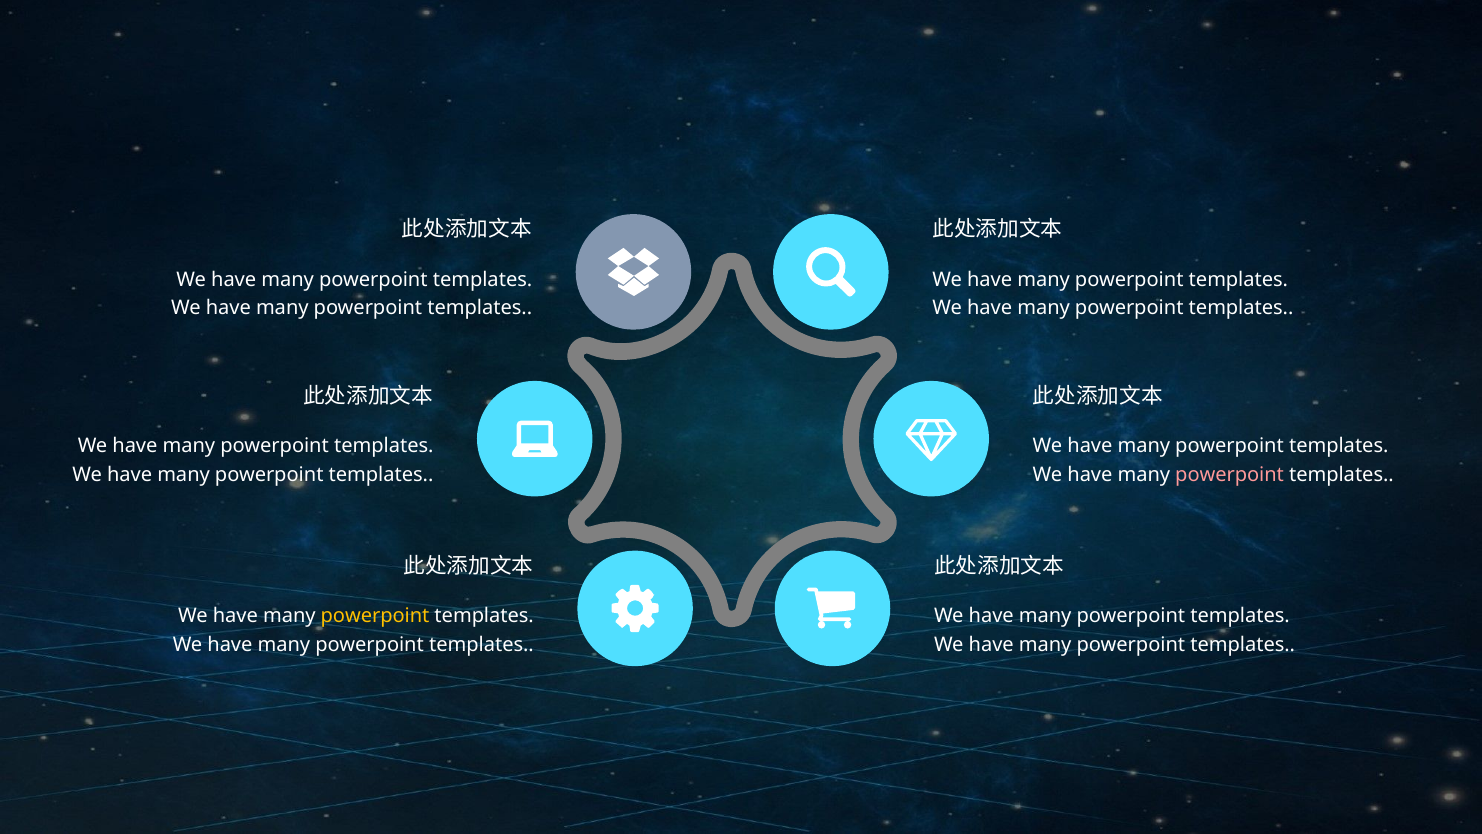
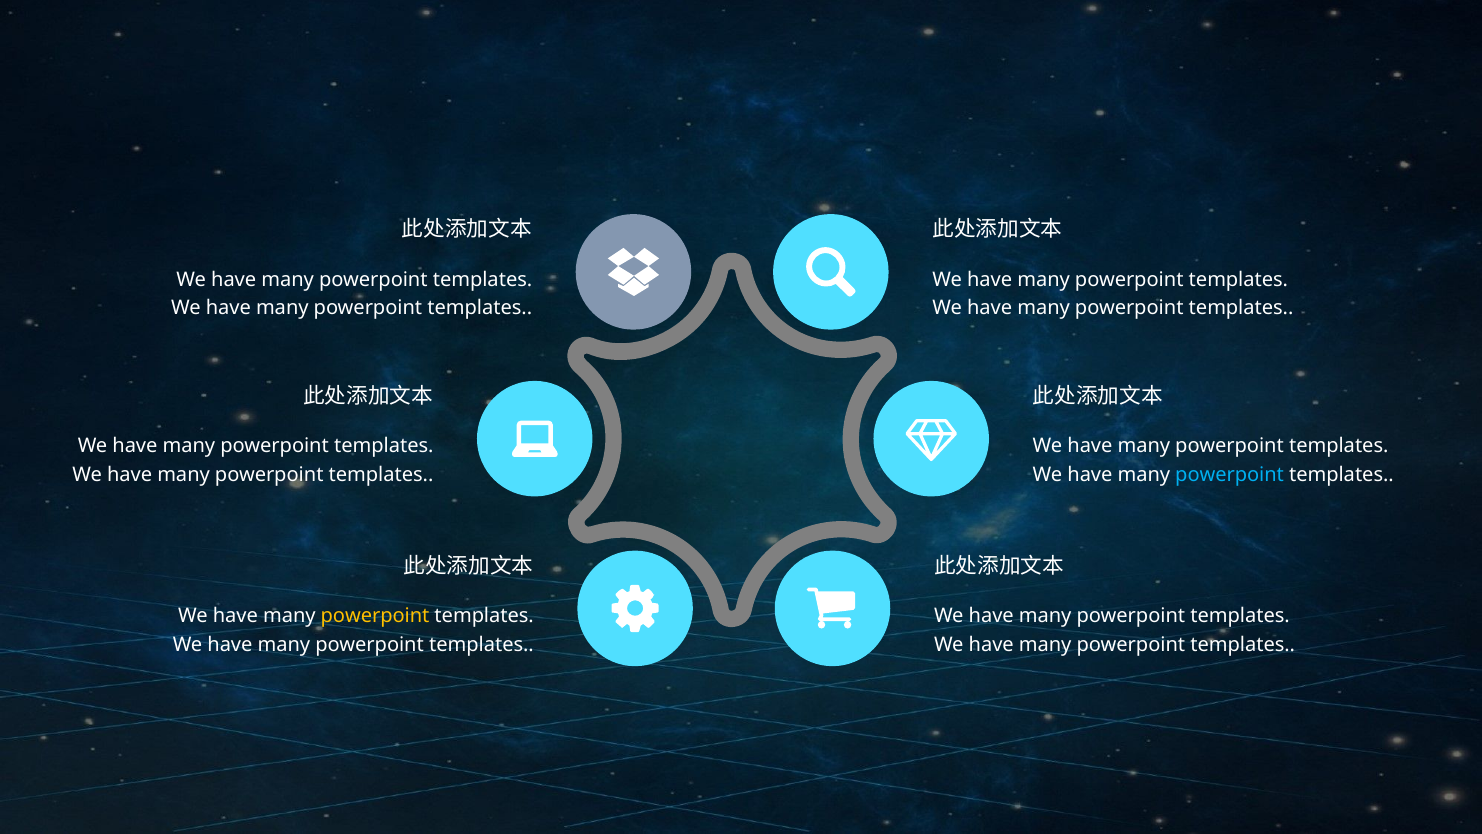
powerpoint colour: pink -> light blue (1230, 475)
